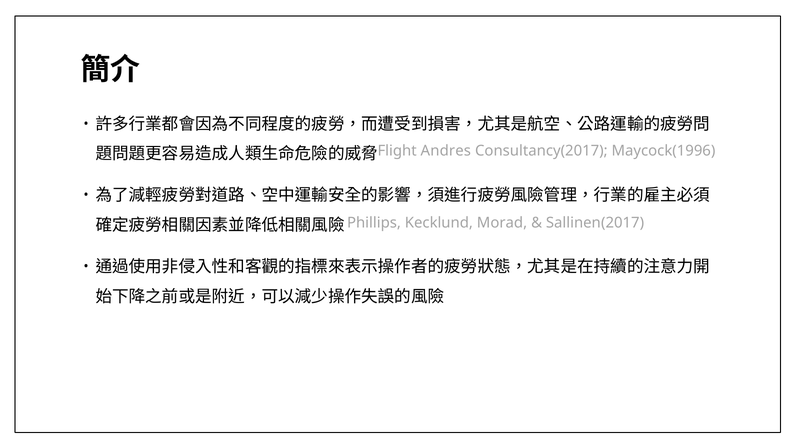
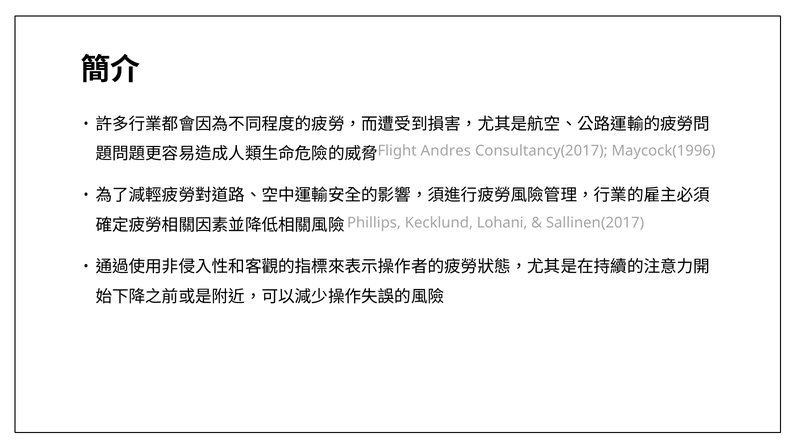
Morad: Morad -> Lohani (502, 222)
